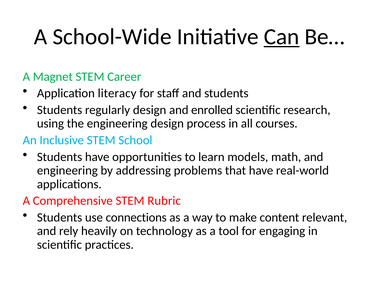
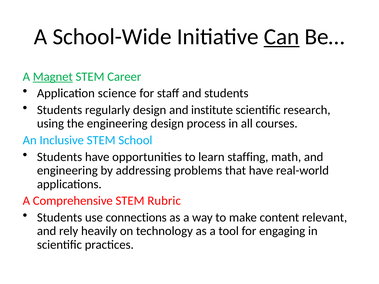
Magnet underline: none -> present (53, 77)
literacy: literacy -> science (117, 93)
enrolled: enrolled -> institute (212, 110)
models: models -> staffing (248, 157)
